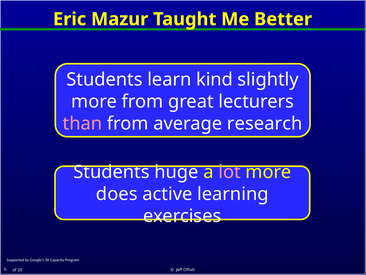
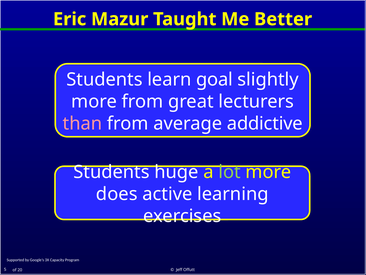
kind: kind -> goal (215, 79)
research: research -> addictive (265, 123)
lot colour: pink -> light green (230, 172)
